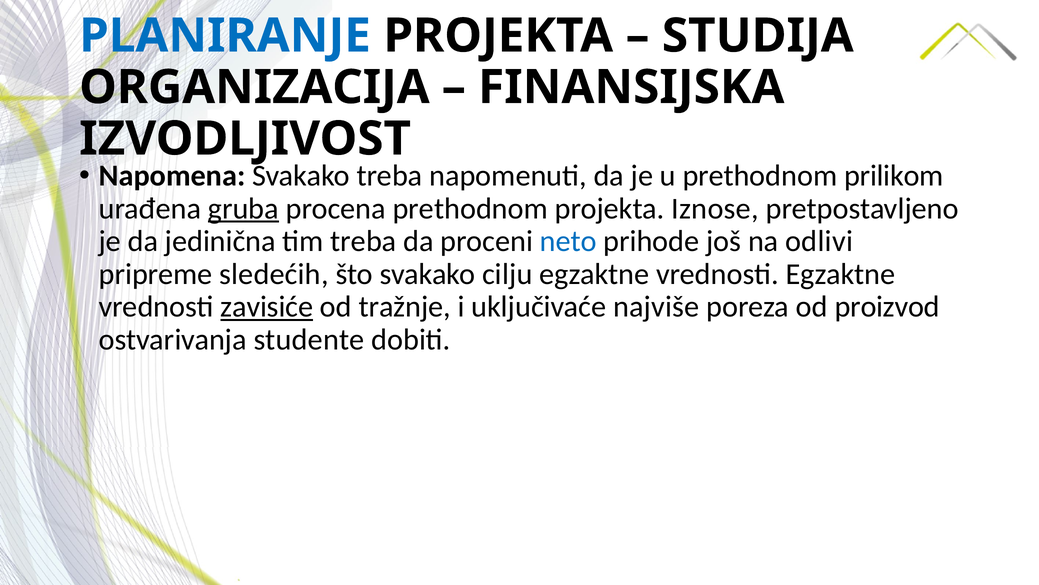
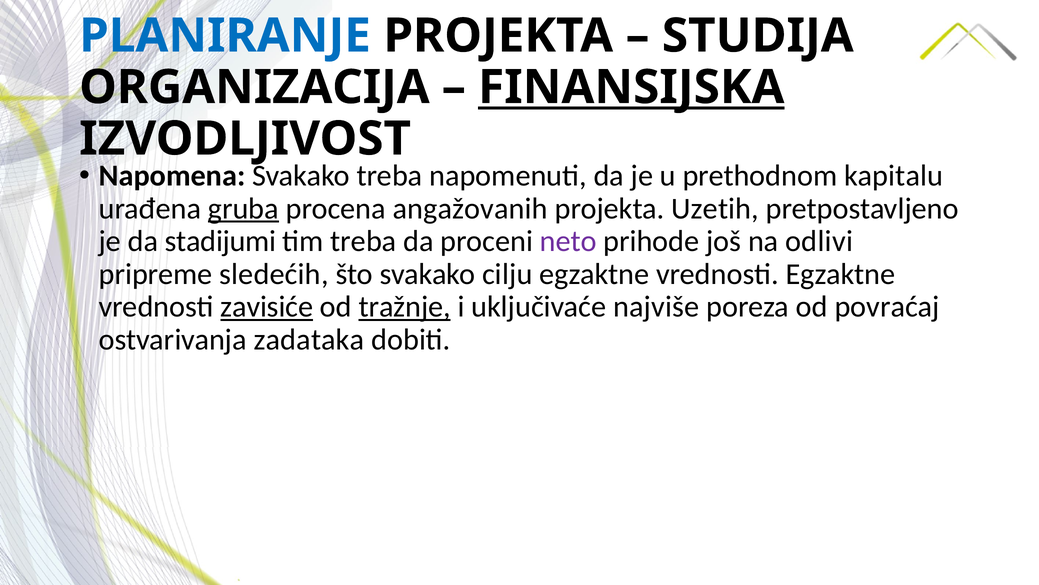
FINANSIJSKA underline: none -> present (631, 87)
prilikom: prilikom -> kapitalu (894, 176)
procena prethodnom: prethodnom -> angažovanih (470, 208)
Iznose: Iznose -> Uzetih (715, 208)
jedinična: jedinična -> stadijumi (220, 241)
neto colour: blue -> purple (568, 241)
tražnje underline: none -> present (405, 307)
proizvod: proizvod -> povraćaj (887, 307)
studente: studente -> zadataka (309, 339)
